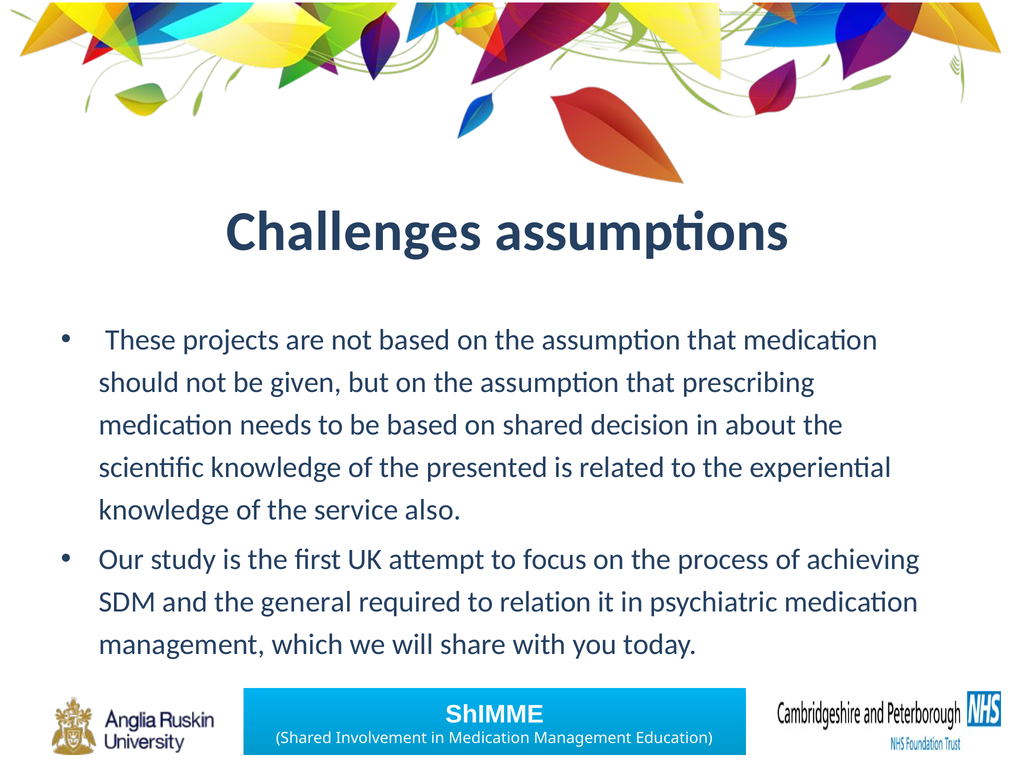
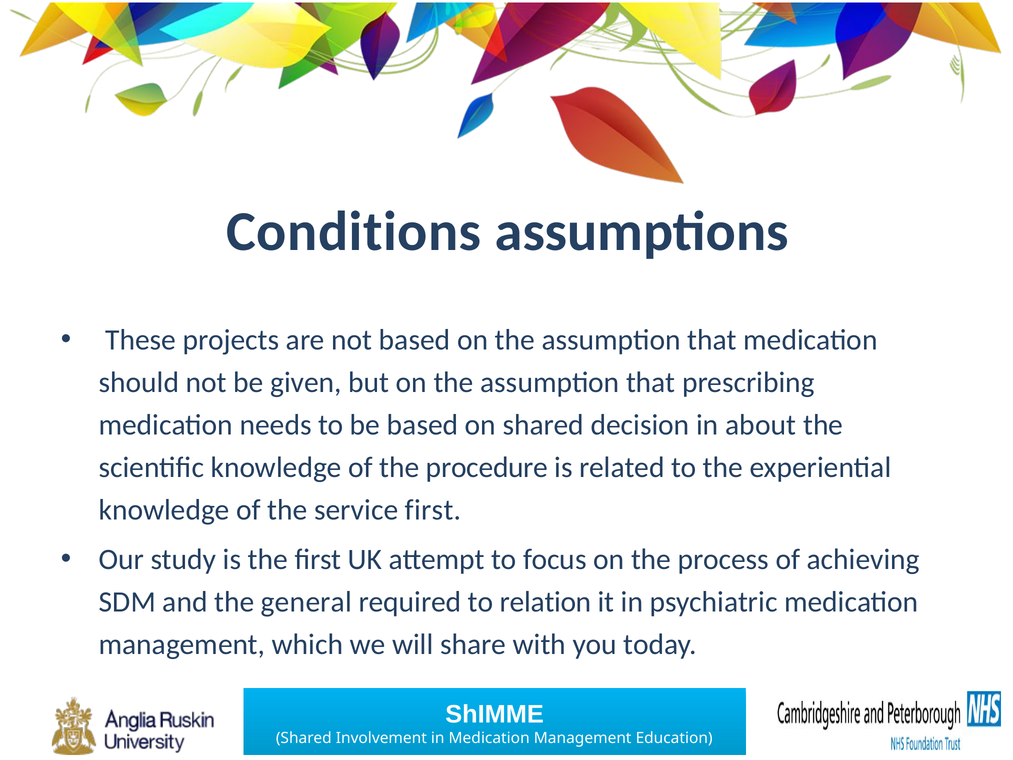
Challenges: Challenges -> Conditions (354, 232)
presented: presented -> procedure (487, 468)
service also: also -> first (433, 510)
